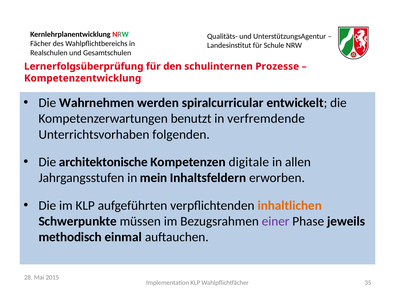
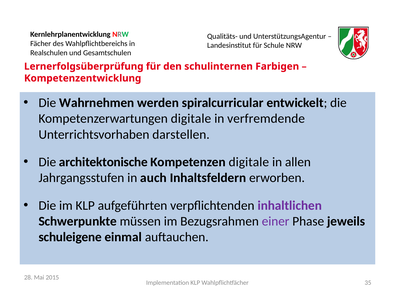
Prozesse: Prozesse -> Farbigen (277, 66)
Kompetenzerwartungen benutzt: benutzt -> digitale (191, 119)
folgenden: folgenden -> darstellen (181, 135)
mein: mein -> auch (153, 178)
inhaltlichen colour: orange -> purple (290, 206)
methodisch: methodisch -> schuleigene (70, 237)
